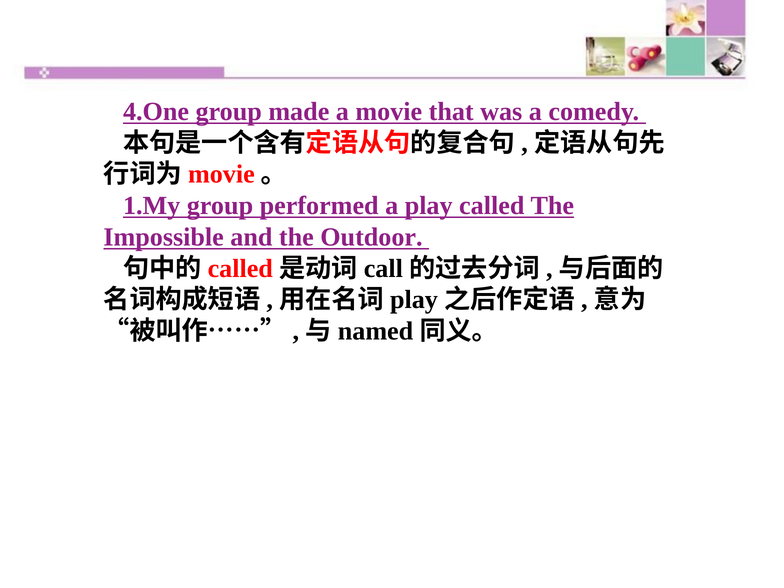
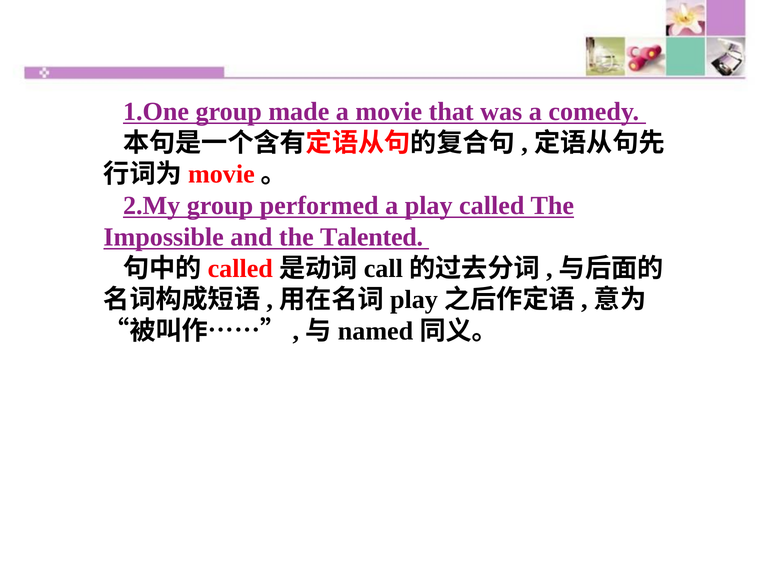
4.One: 4.One -> 1.One (156, 112)
1.My: 1.My -> 2.My (152, 206)
Outdoor: Outdoor -> Talented (372, 237)
